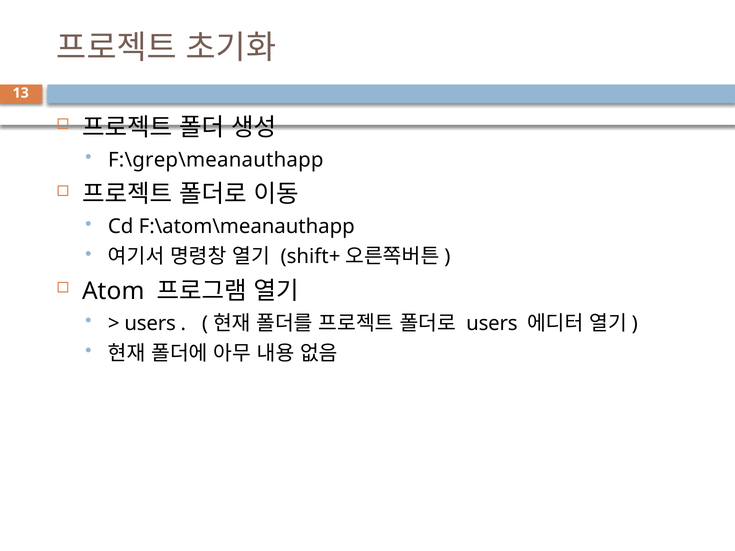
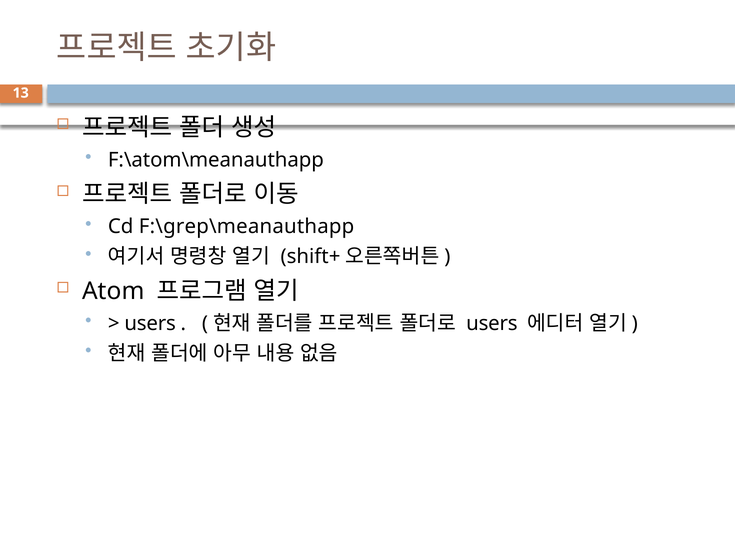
F:\grep\meanauthapp: F:\grep\meanauthapp -> F:\atom\meanauthapp (216, 160)
F:\atom\meanauthapp: F:\atom\meanauthapp -> F:\grep\meanauthapp (247, 227)
